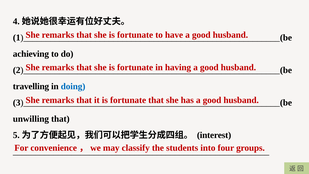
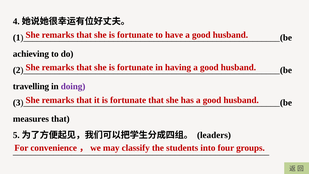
doing colour: blue -> purple (73, 86)
unwilling: unwilling -> measures (31, 119)
interest: interest -> leaders (214, 135)
